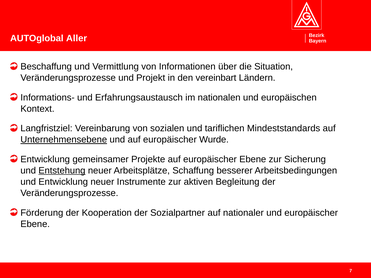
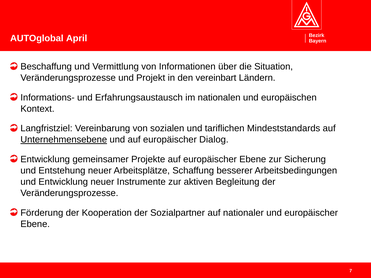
Aller: Aller -> April (77, 38)
Wurde: Wurde -> Dialog (214, 140)
Entstehung underline: present -> none (62, 171)
